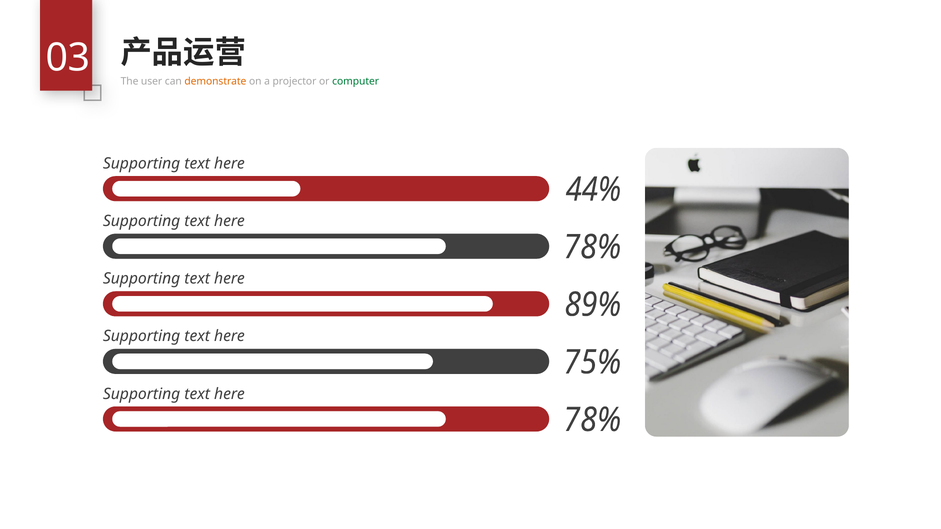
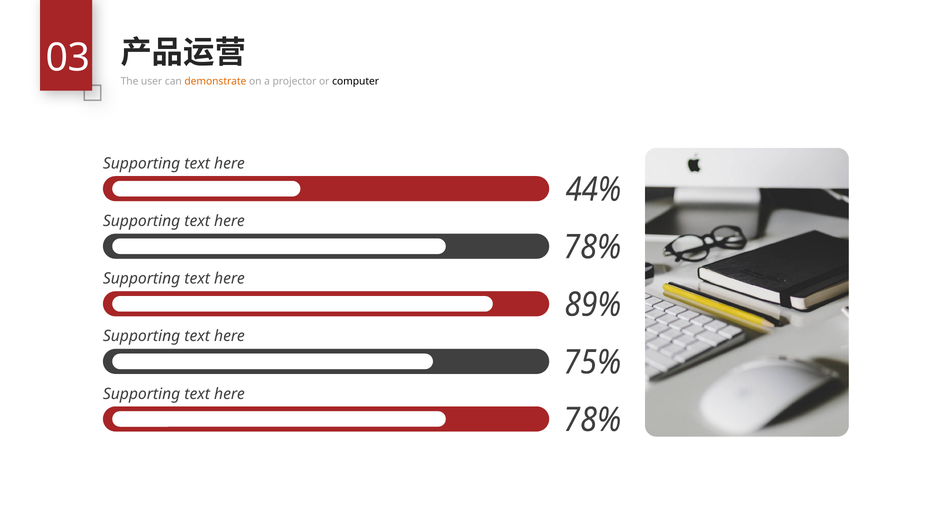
computer colour: green -> black (356, 81)
